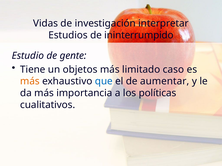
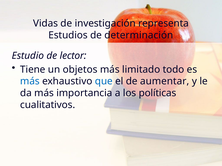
interpretar: interpretar -> representa (164, 23)
ininterrumpido: ininterrumpido -> determinación (139, 35)
gente: gente -> lector (73, 56)
caso: caso -> todo (173, 70)
más colour: orange -> blue (30, 81)
